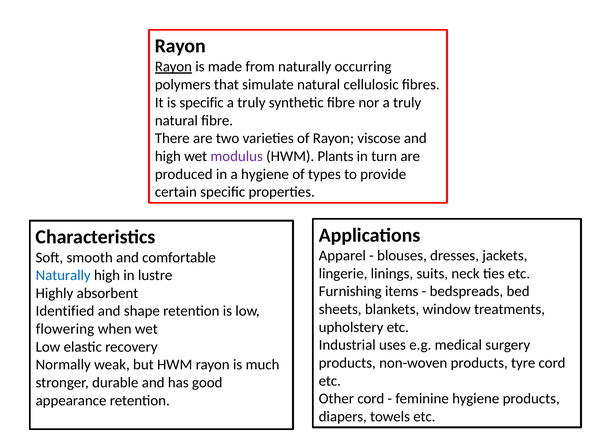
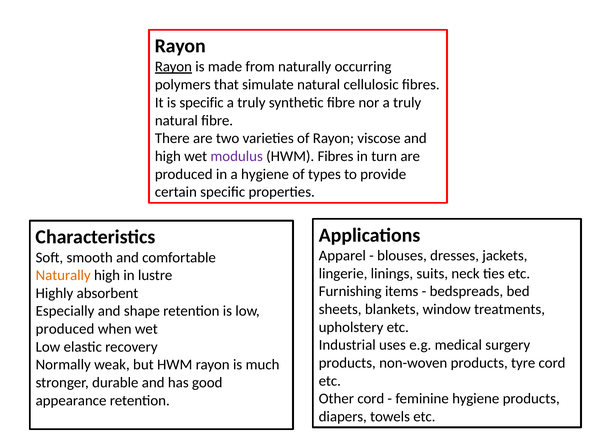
HWM Plants: Plants -> Fibres (336, 156)
Naturally colour: blue -> orange (63, 275)
Identified: Identified -> Especially (65, 311)
flowering: flowering -> produced (65, 329)
